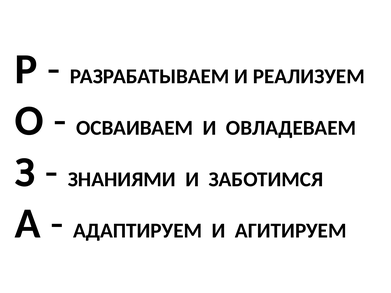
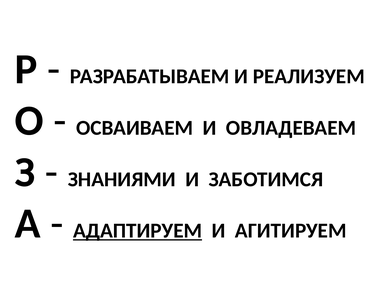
АДАПТИРУЕМ underline: none -> present (138, 231)
